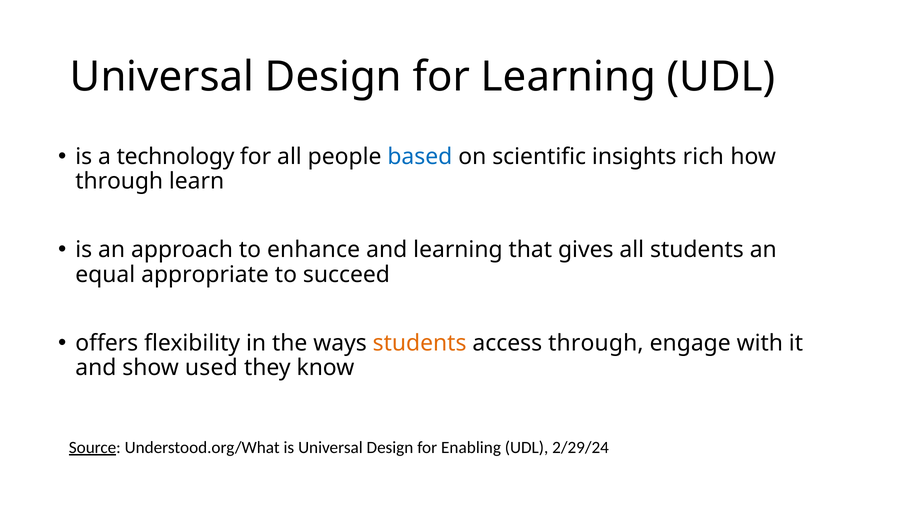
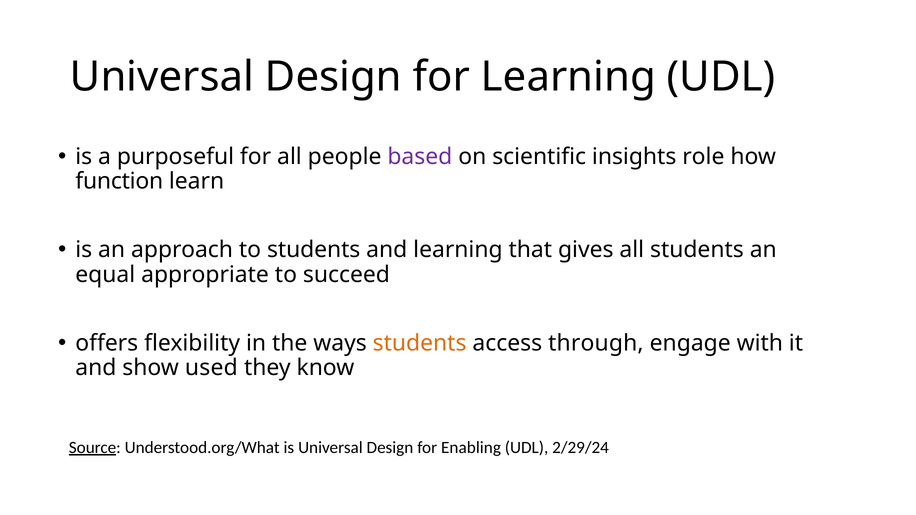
technology: technology -> purposeful (175, 157)
based colour: blue -> purple (420, 157)
rich: rich -> role (703, 157)
through: through -> function (119, 181)
to enhance: enhance -> students (314, 250)
